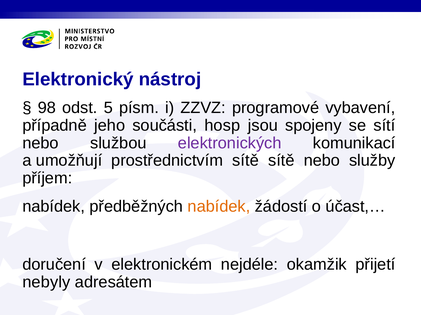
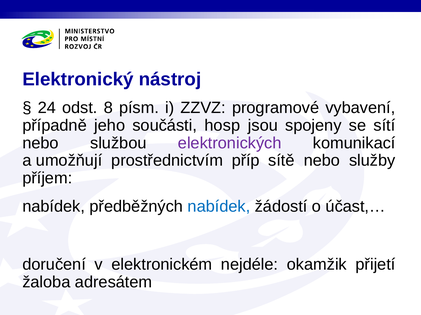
98: 98 -> 24 (47, 108)
5: 5 -> 8 (108, 108)
prostřednictvím sítě: sítě -> příp (246, 161)
nabídek colour: orange -> blue (219, 207)
nebyly: nebyly -> žaloba (46, 283)
